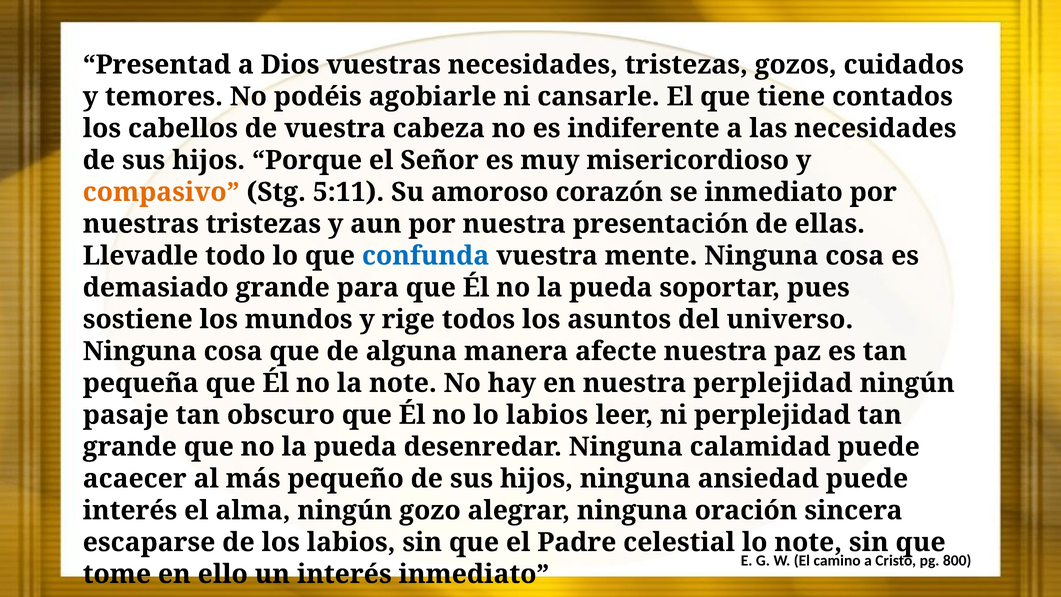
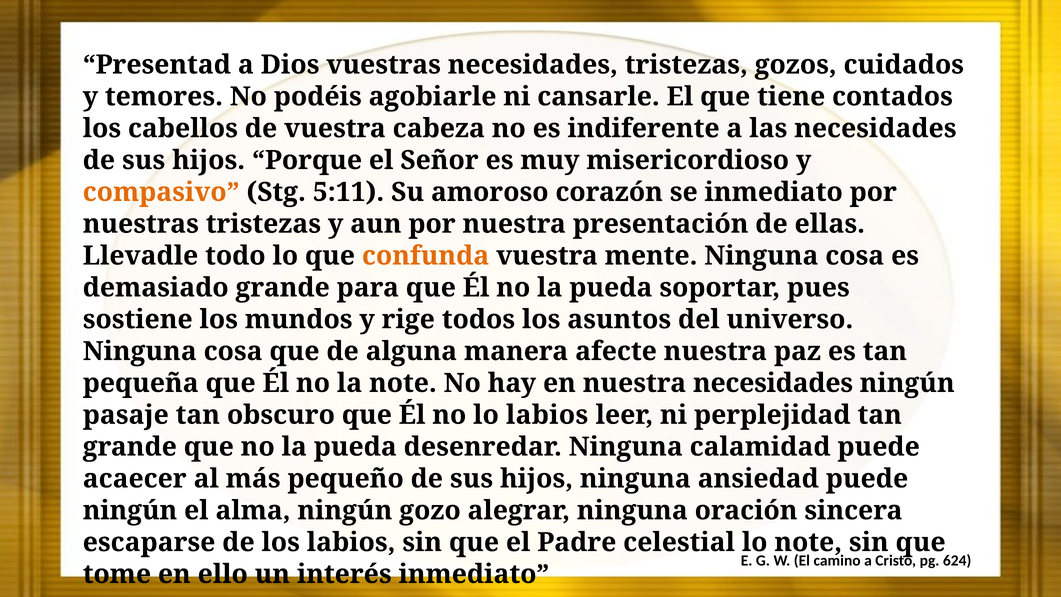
confunda colour: blue -> orange (426, 256)
nuestra perplejidad: perplejidad -> necesidades (773, 383)
interés: interés -> ningún (130, 510)
800: 800 -> 624 (957, 560)
